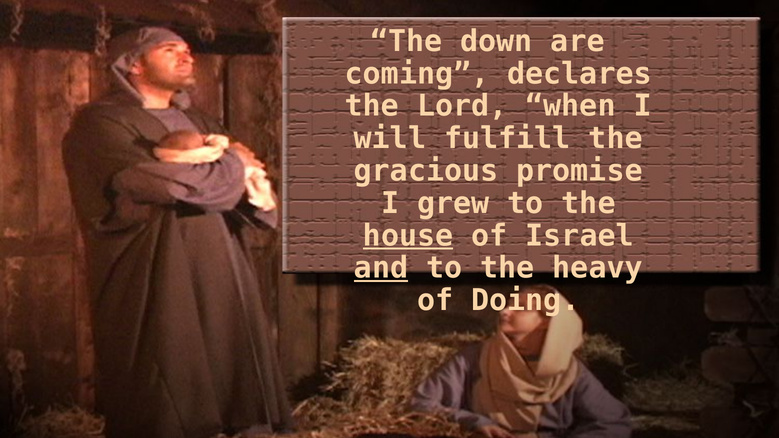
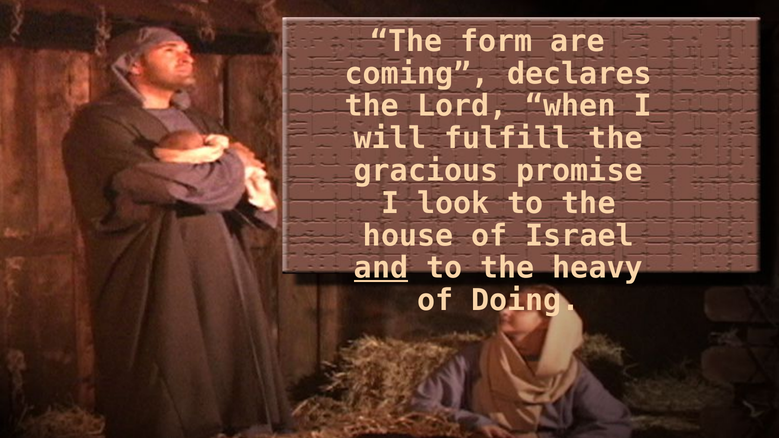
down: down -> form (496, 41)
grew: grew -> look (453, 203)
house underline: present -> none (408, 236)
